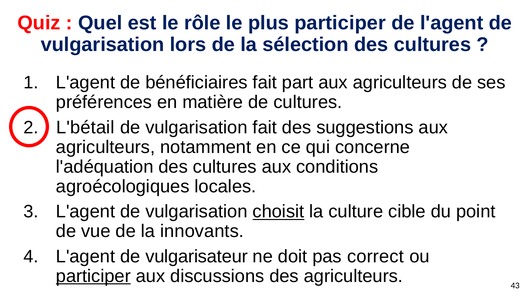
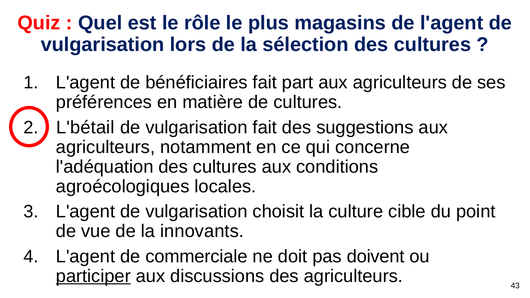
plus participer: participer -> magasins (340, 23)
choisit underline: present -> none (278, 212)
vulgarisateur: vulgarisateur -> commerciale (197, 257)
correct: correct -> doivent (376, 257)
